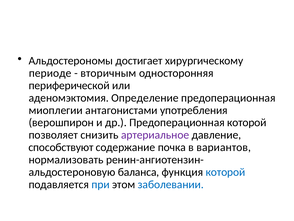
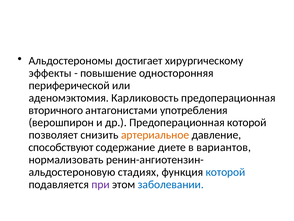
периоде: периоде -> эффекты (50, 73)
вторичным: вторичным -> повышение (108, 73)
Определение: Определение -> Карликовость (145, 98)
миоплегии: миоплегии -> вторичного (56, 110)
артериальное colour: purple -> orange (155, 135)
почка: почка -> диете (172, 147)
баланса: баланса -> стадиях (138, 172)
при colour: blue -> purple (101, 184)
